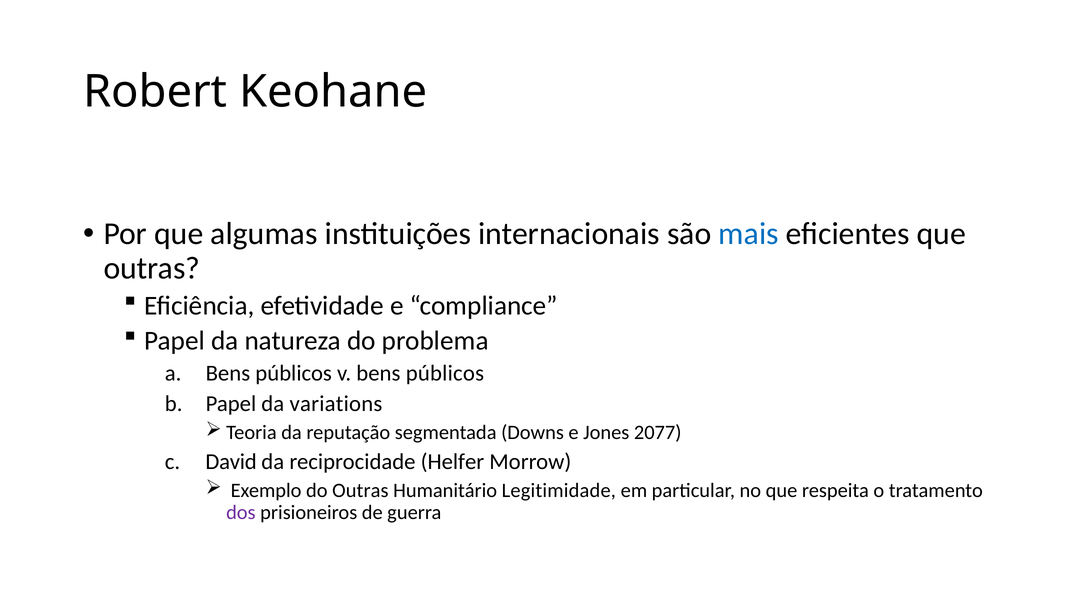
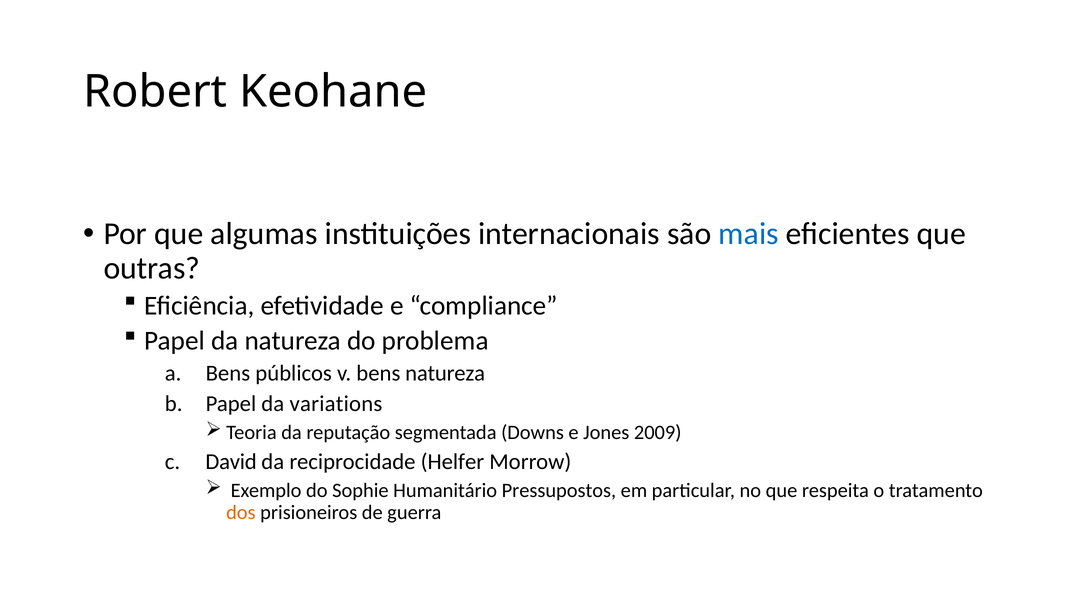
v bens públicos: públicos -> natureza (445, 373)
2077: 2077 -> 2009 (658, 433)
do Outras: Outras -> Sophie (360, 491)
Legitimidade: Legitimidade -> Pressupostos (559, 491)
dos colour: purple -> orange (241, 513)
